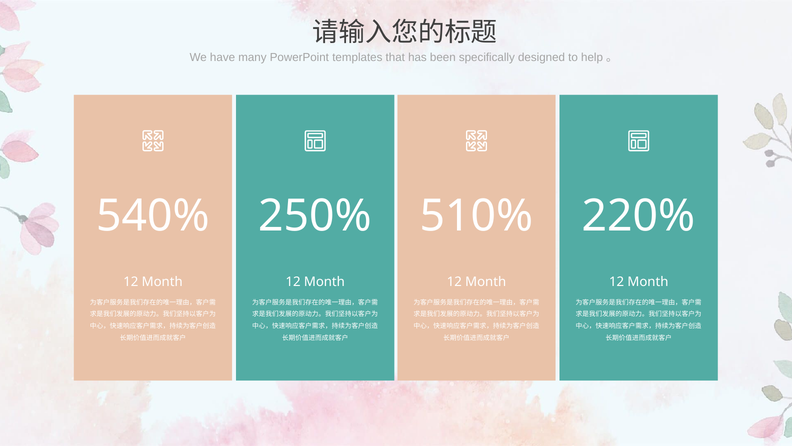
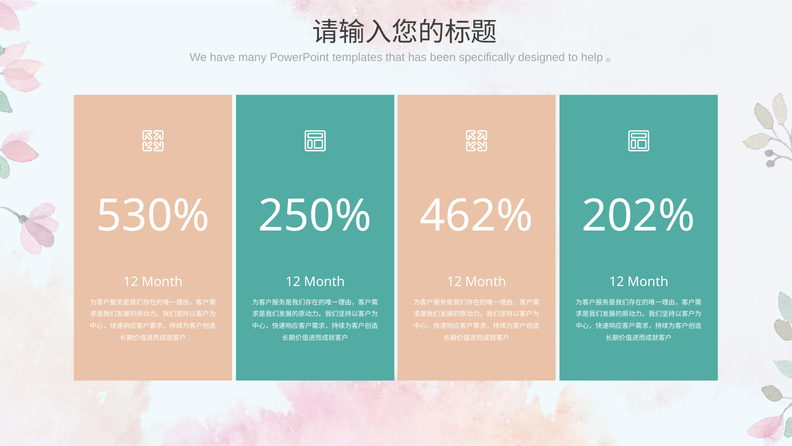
540%: 540% -> 530% (153, 216)
510%: 510% -> 462% (476, 216)
220%: 220% -> 202% (639, 216)
